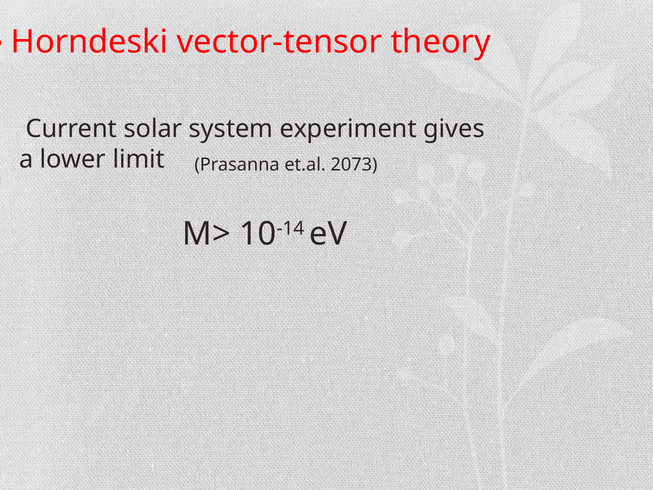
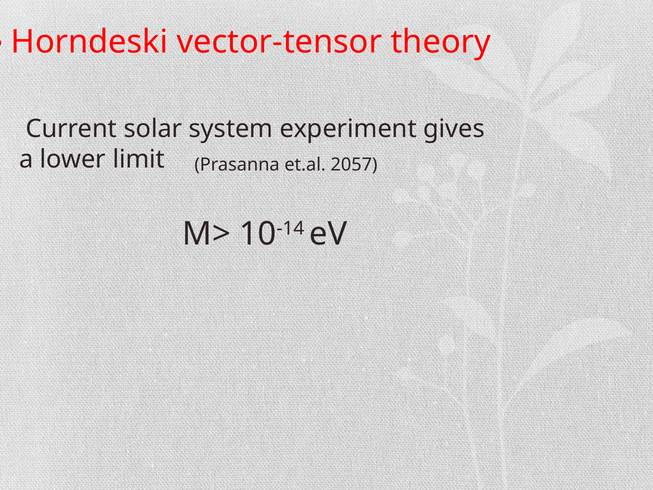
2073: 2073 -> 2057 (354, 164)
